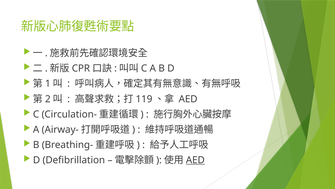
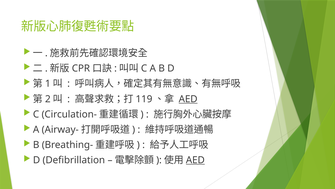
AED underline: none -> present (188, 99)
